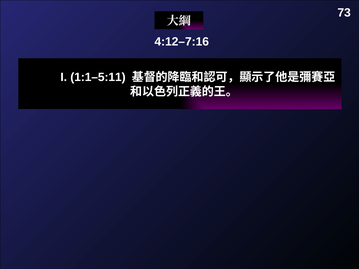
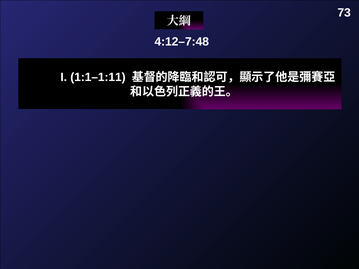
4:12–7:16: 4:12–7:16 -> 4:12–7:48 (182, 42)
1:1–5:11: 1:1–5:11 -> 1:1–1:11 (98, 77)
